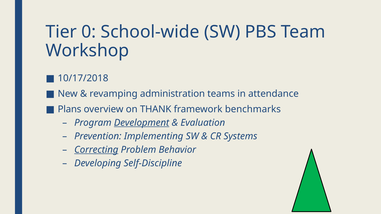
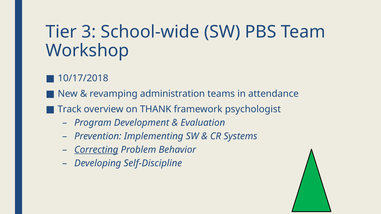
0: 0 -> 3 (89, 32)
Plans: Plans -> Track (70, 109)
benchmarks: benchmarks -> psychologist (253, 109)
Development underline: present -> none (142, 123)
